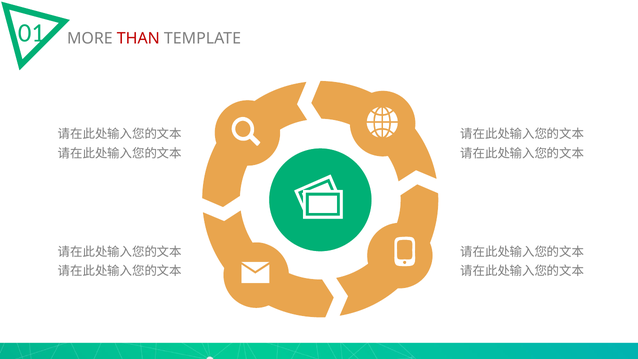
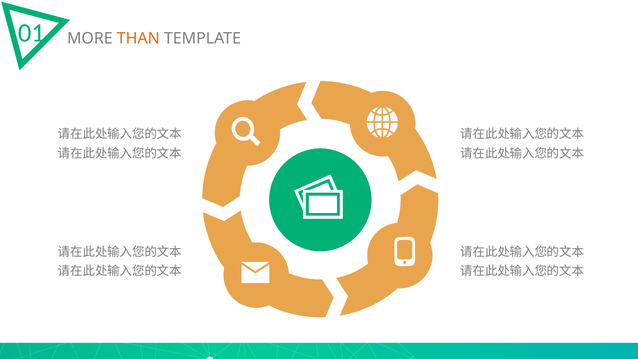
THAN colour: red -> orange (138, 38)
